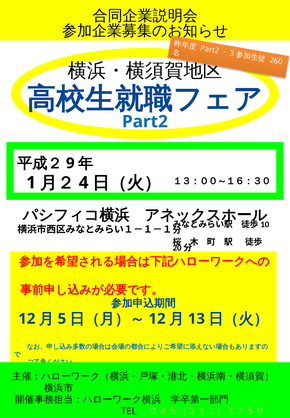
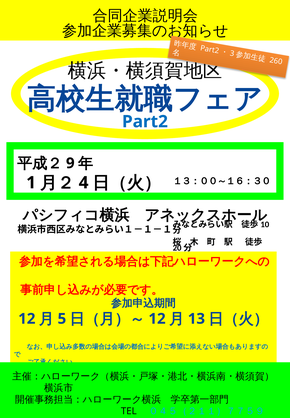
０４５（２１１）７７５９ colour: light green -> light blue (207, 412)
